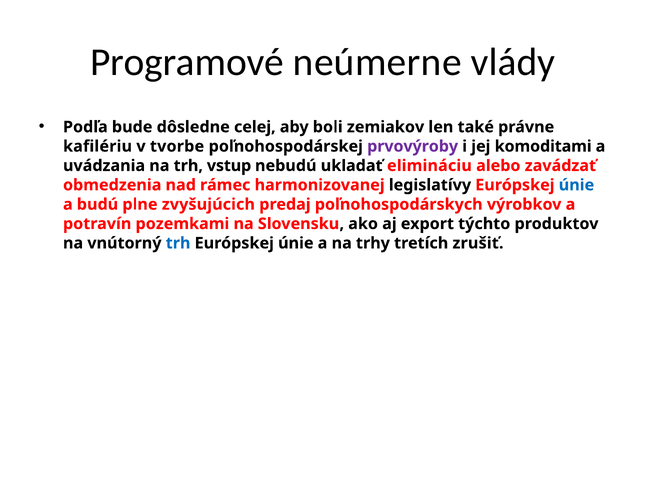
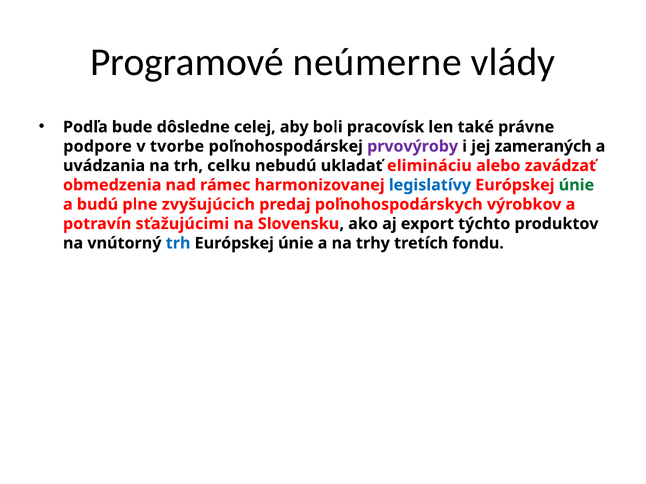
zemiakov: zemiakov -> pracovísk (386, 127)
kafilériu: kafilériu -> podpore (98, 146)
komoditami: komoditami -> zameraných (543, 146)
vstup: vstup -> celku (229, 166)
legislatívy colour: black -> blue (430, 185)
únie colour: blue -> green (576, 185)
pozemkami: pozemkami -> sťažujúcimi (182, 224)
zrušiť: zrušiť -> fondu (478, 243)
